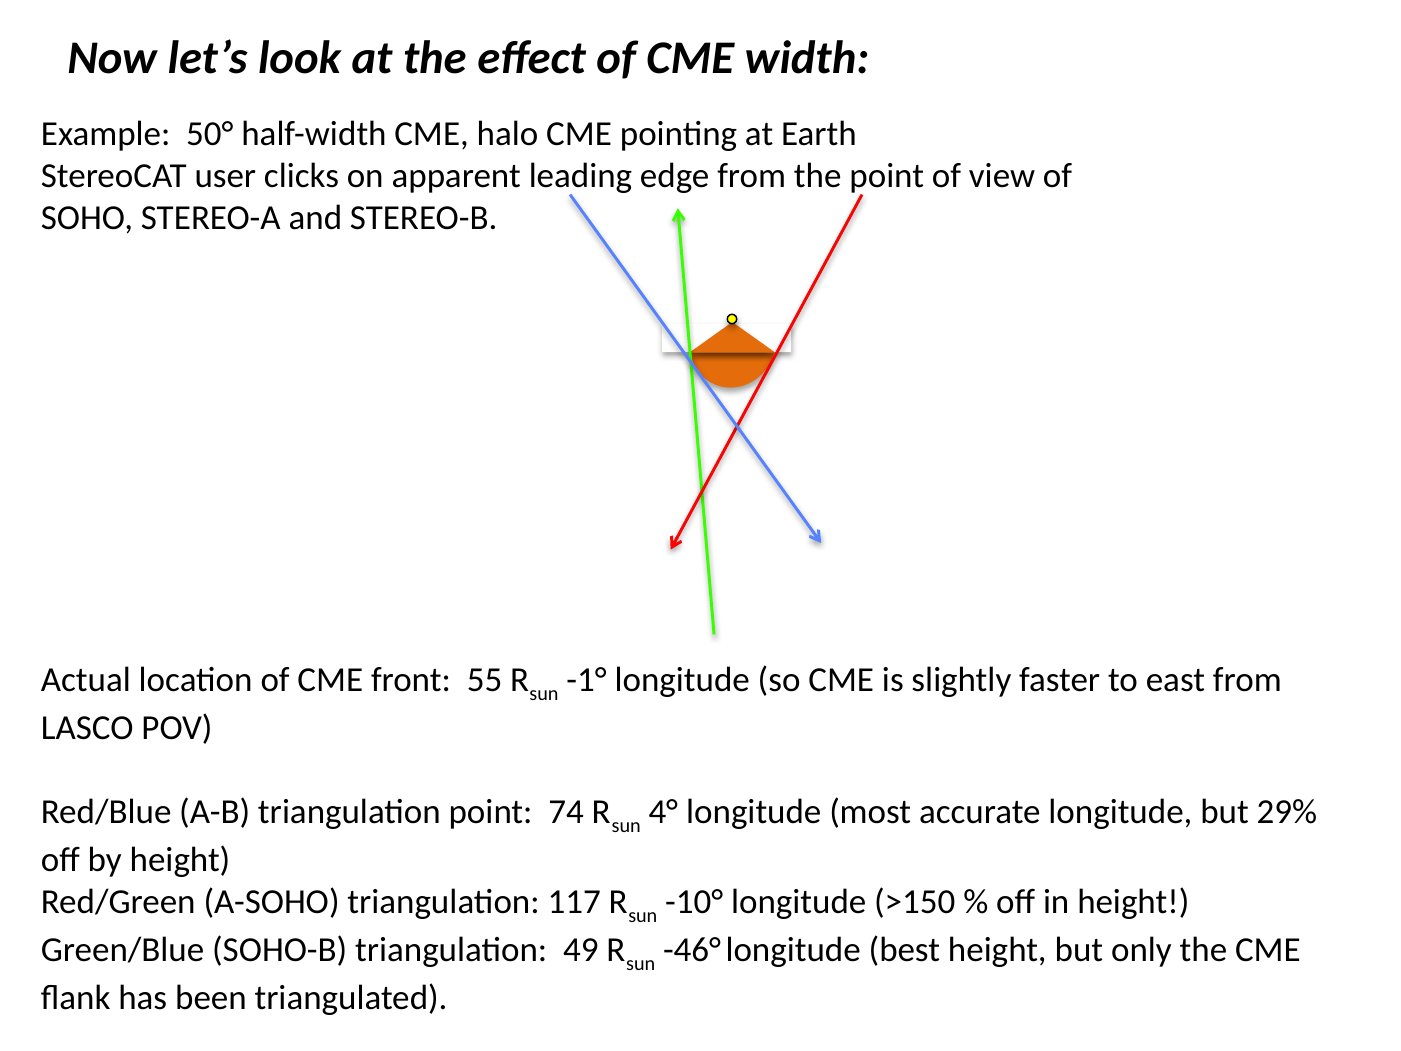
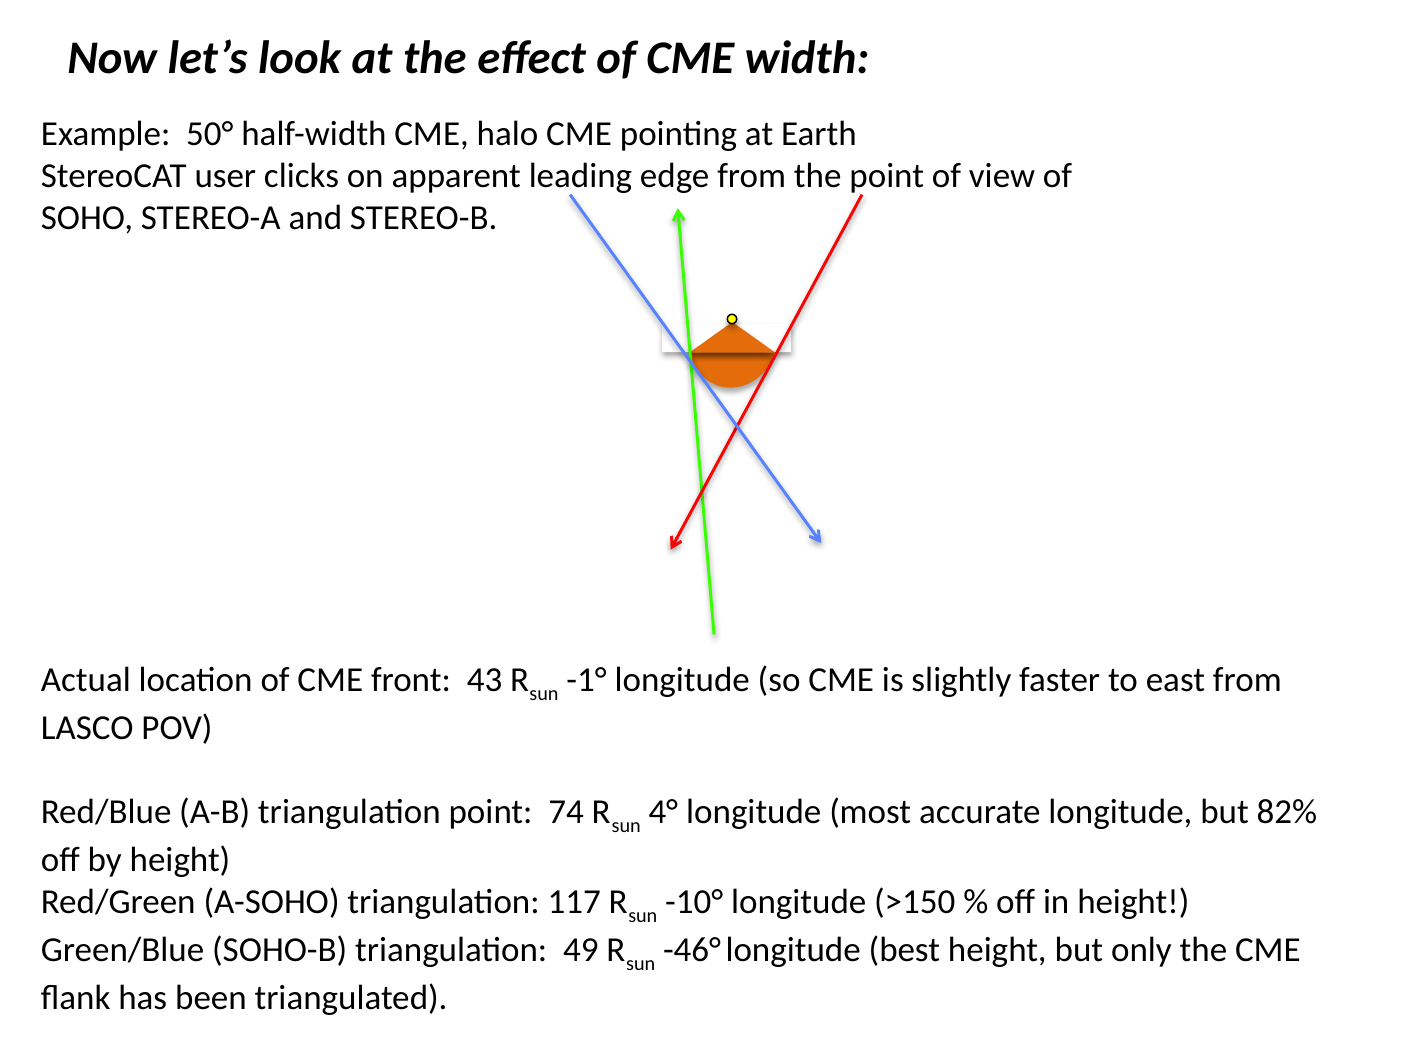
55: 55 -> 43 (485, 680)
29%: 29% -> 82% (1287, 812)
